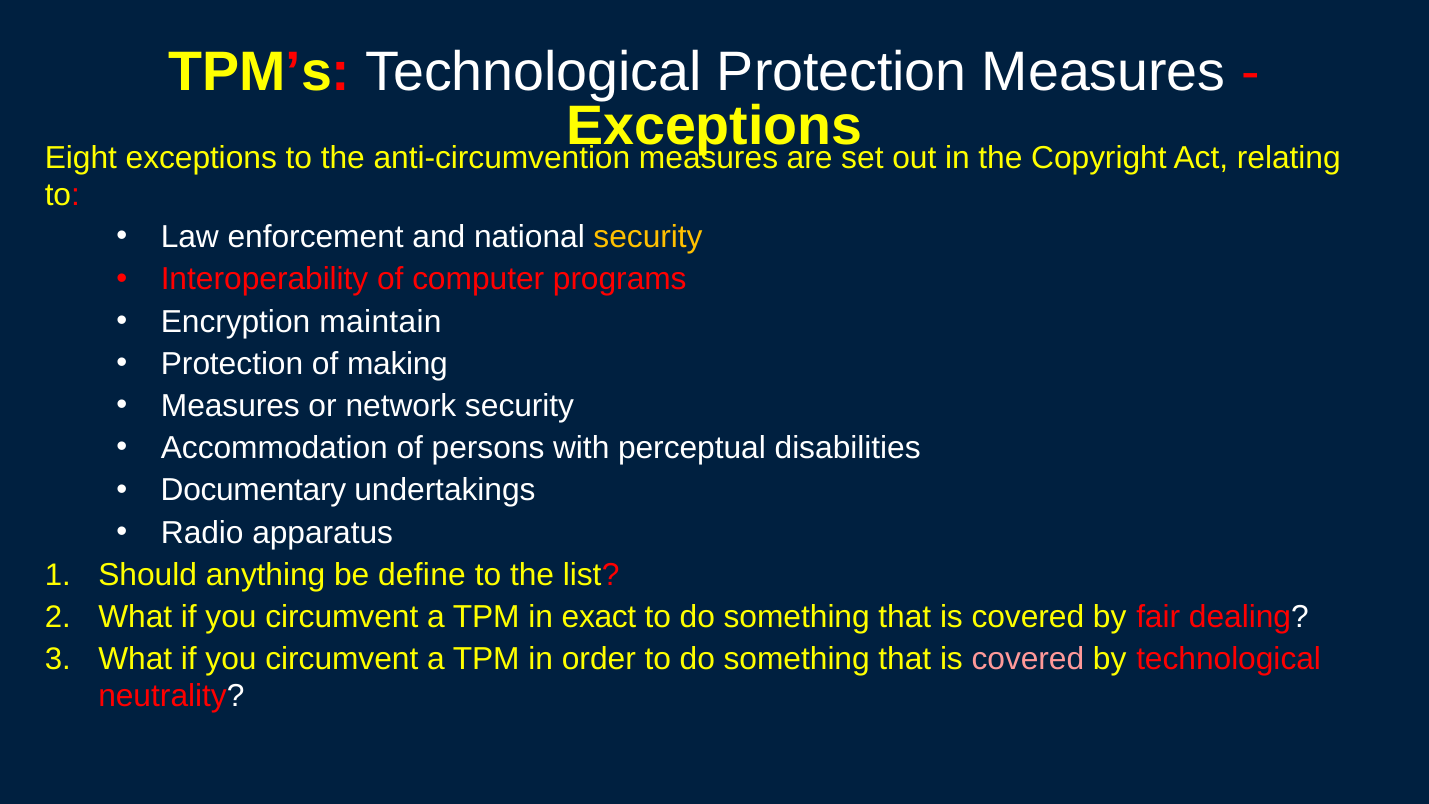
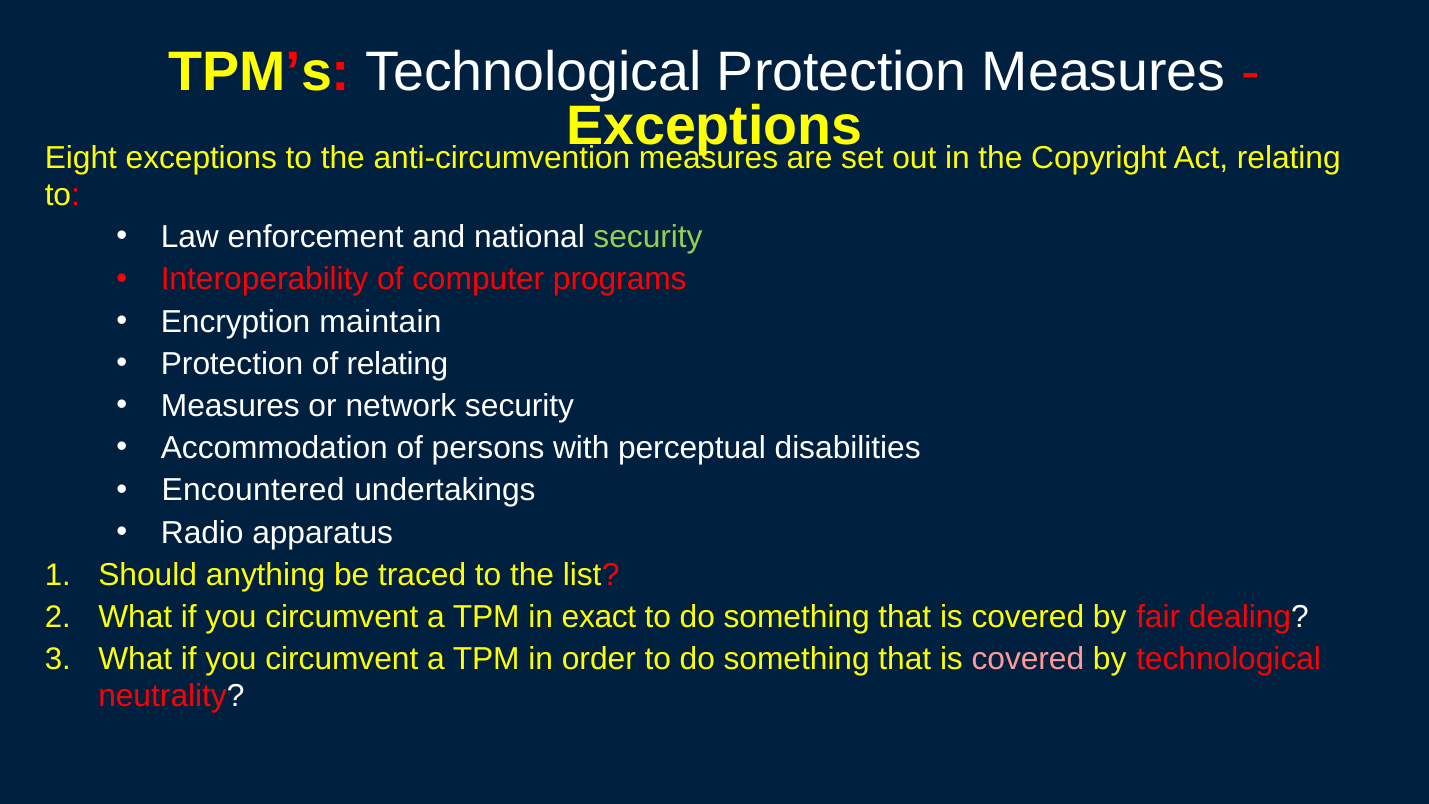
security colour: yellow -> light green (648, 237)
of making: making -> relating (397, 364)
Documentary: Documentary -> Encountered (253, 490)
define: define -> traced (422, 575)
